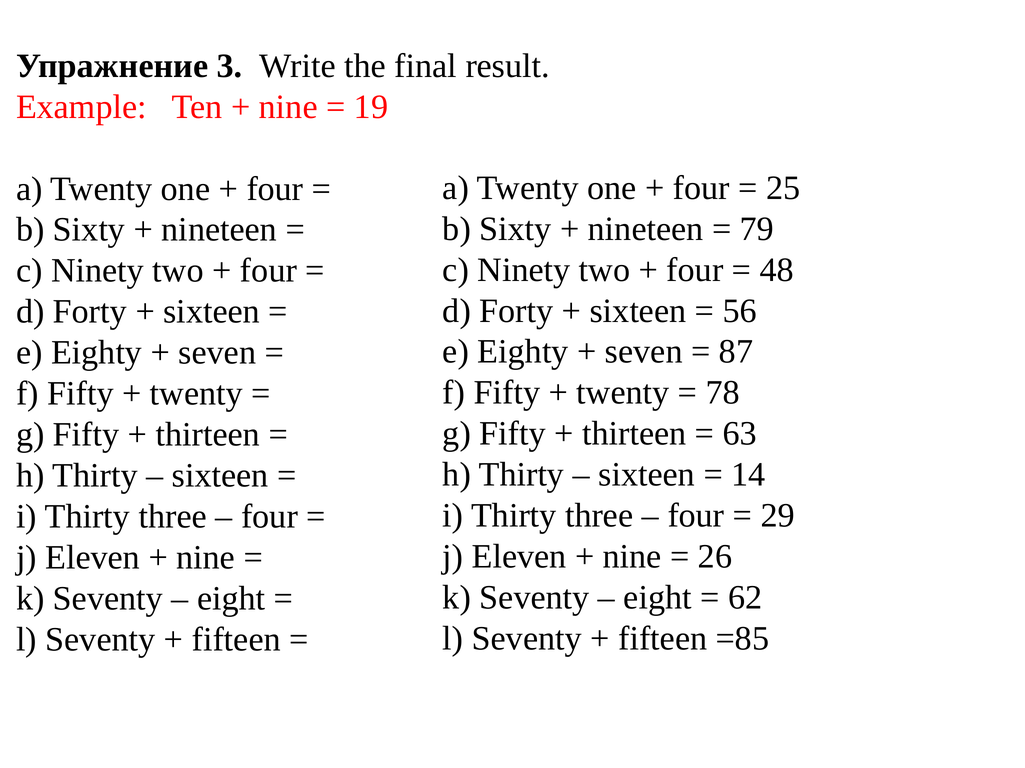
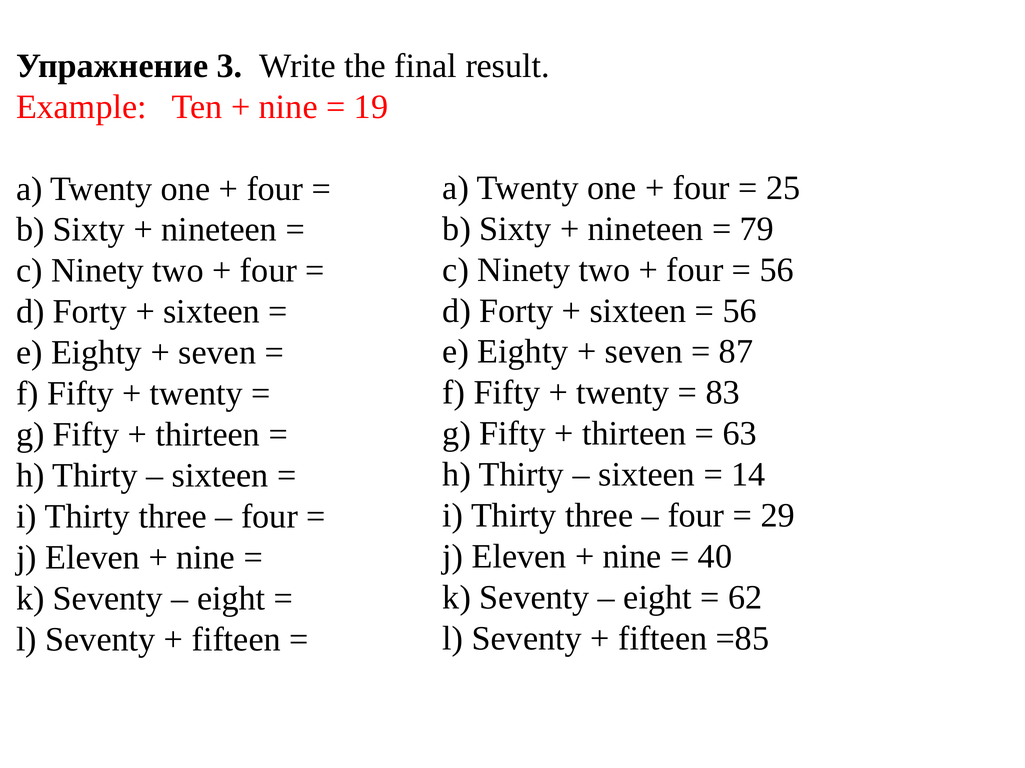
48: 48 -> 56 (777, 270)
78: 78 -> 83 (723, 393)
26: 26 -> 40 (715, 557)
